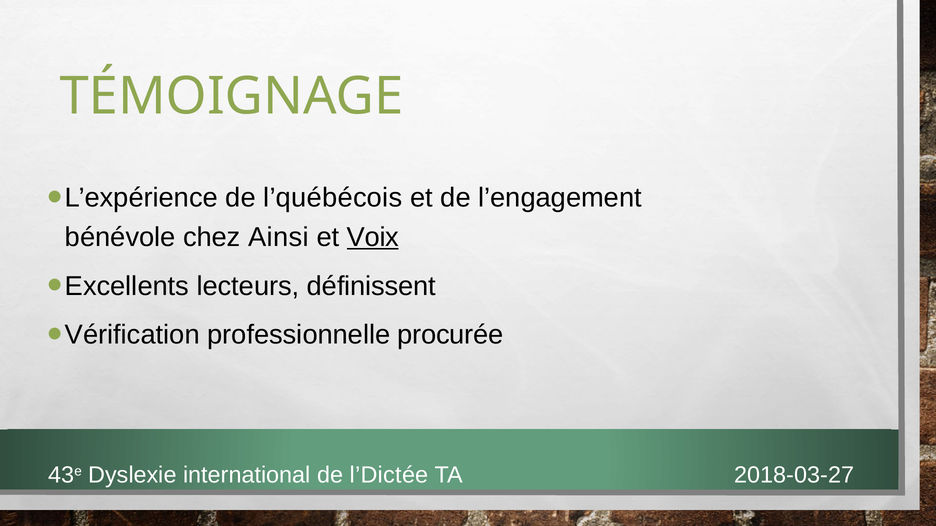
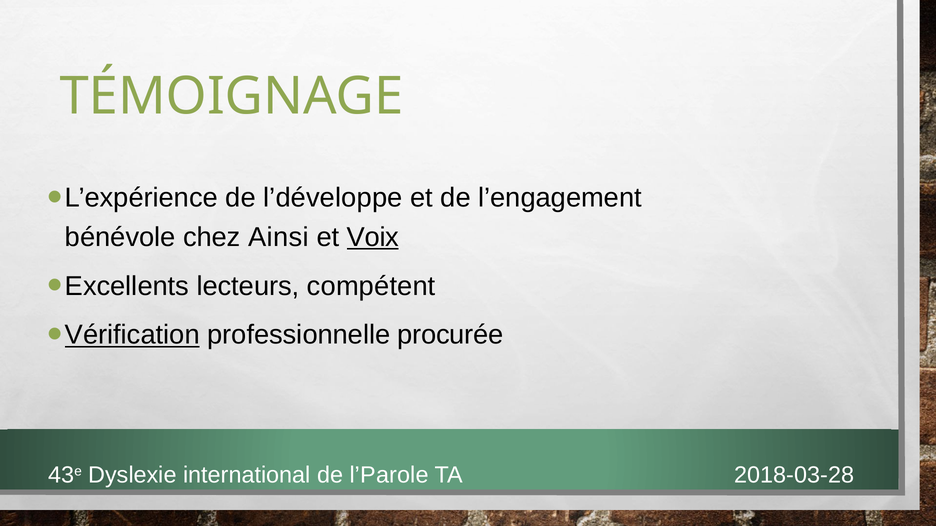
l’québécois: l’québécois -> l’développe (333, 198)
définissent: définissent -> compétent (371, 286)
Vérification underline: none -> present (132, 335)
l’Dictée: l’Dictée -> l’Parole (389, 475)
2018-03-27: 2018-03-27 -> 2018-03-28 (794, 475)
